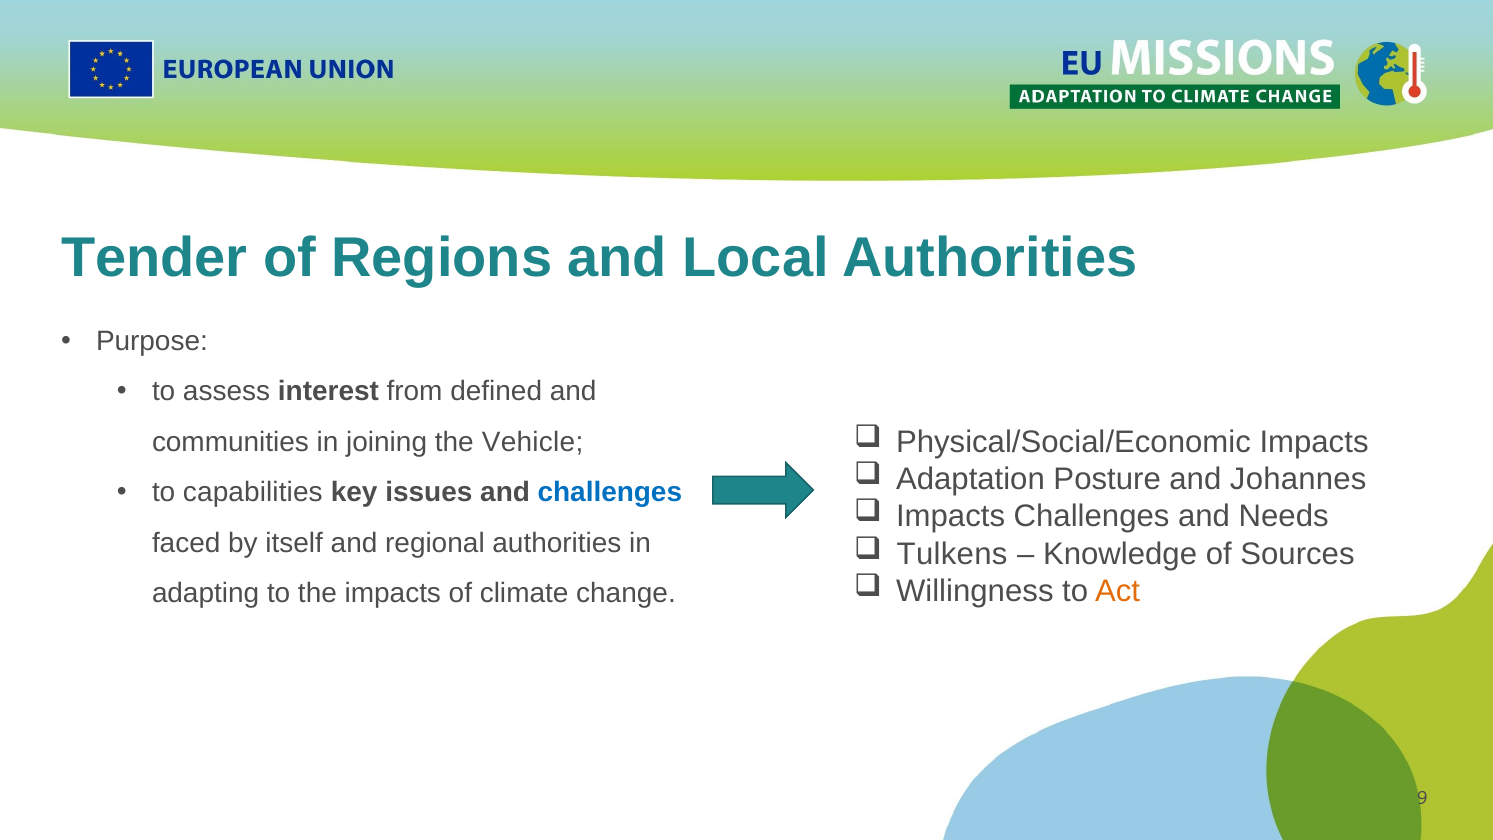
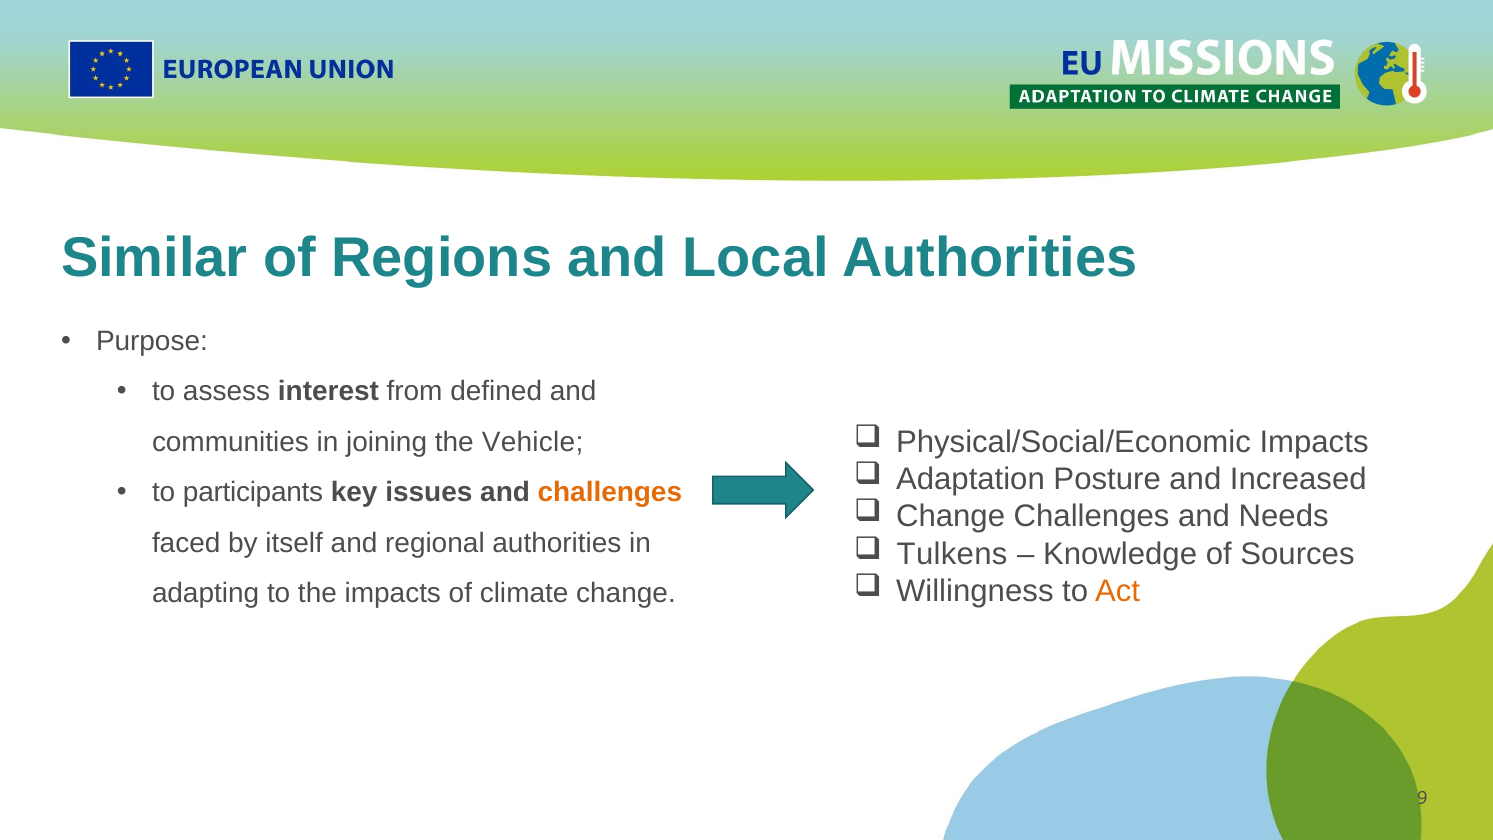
Tender: Tender -> Similar (154, 258)
Johannes: Johannes -> Increased (1298, 479)
capabilities: capabilities -> participants (253, 492)
challenges colour: blue -> orange (610, 492)
Impacts: Impacts -> Change (951, 517)
